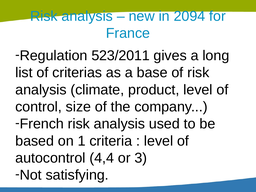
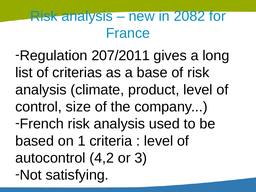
2094: 2094 -> 2082 (189, 16)
523/2011: 523/2011 -> 207/2011 (121, 56)
4,4: 4,4 -> 4,2 (102, 158)
